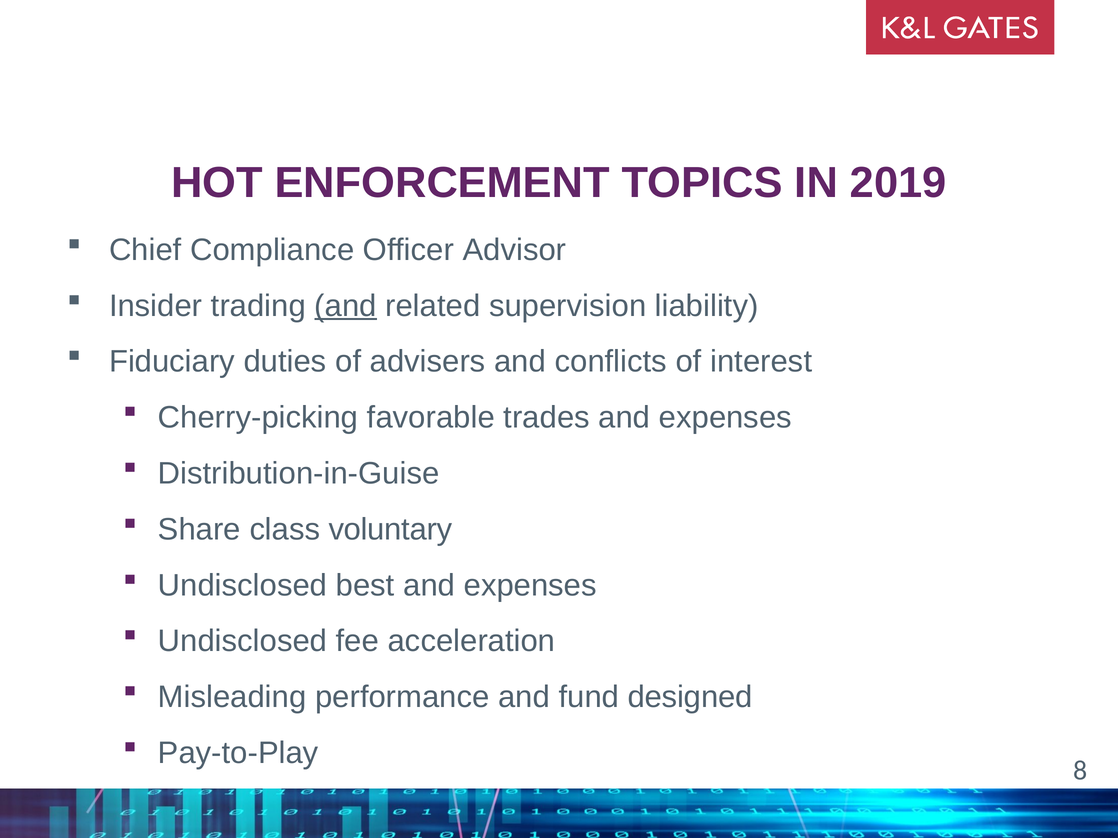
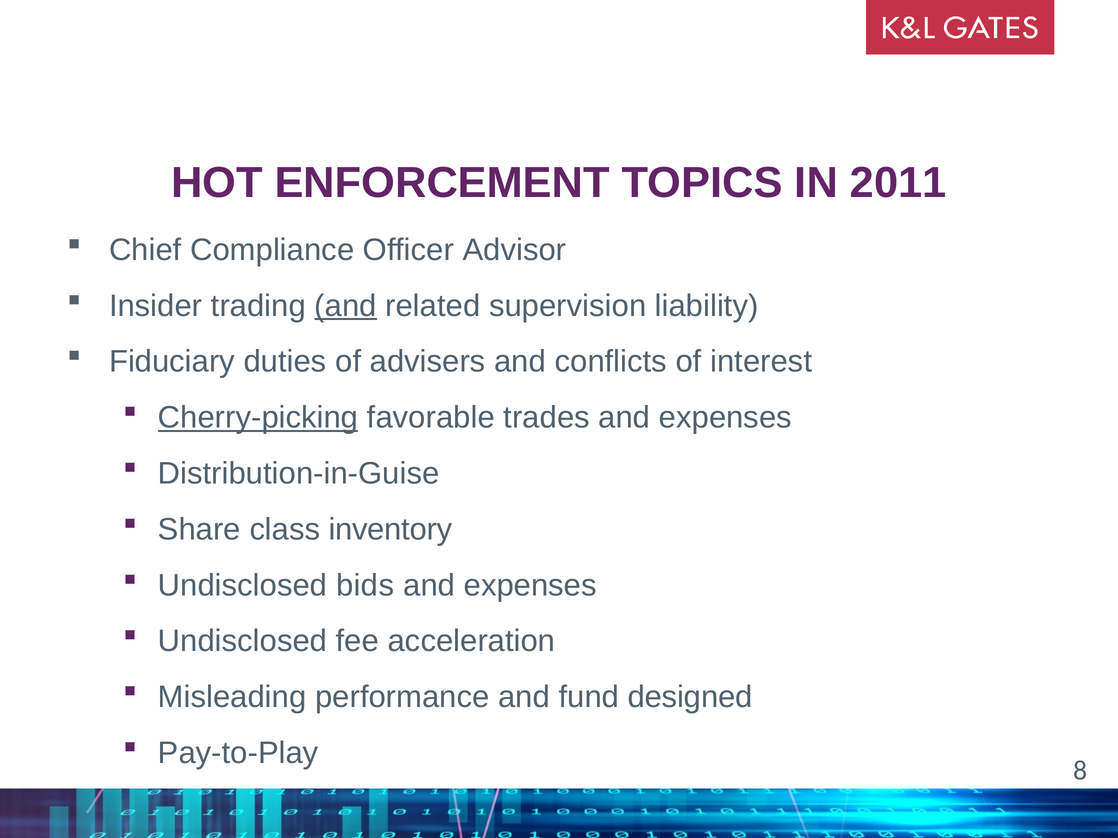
2019: 2019 -> 2011 (898, 183)
Cherry-picking underline: none -> present (258, 418)
voluntary: voluntary -> inventory (390, 530)
best: best -> bids (365, 586)
